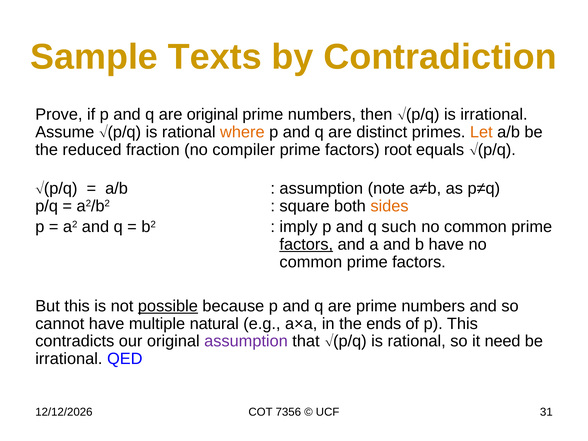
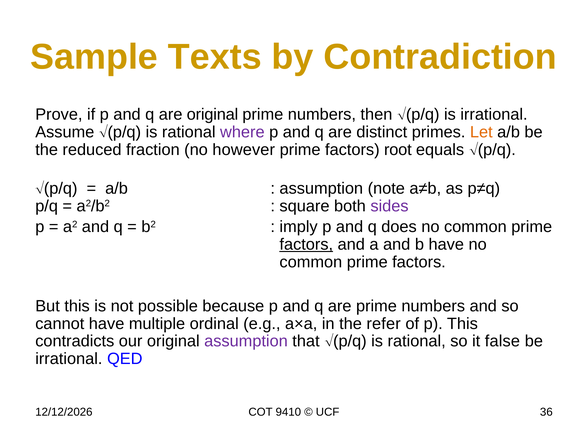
where colour: orange -> purple (242, 132)
compiler: compiler -> however (244, 150)
sides colour: orange -> purple (389, 206)
such: such -> does (399, 227)
possible underline: present -> none (168, 306)
natural: natural -> ordinal (214, 324)
ends: ends -> refer (384, 324)
need: need -> false (502, 341)
7356: 7356 -> 9410 (288, 412)
31: 31 -> 36 (546, 412)
